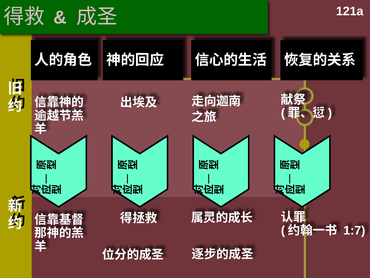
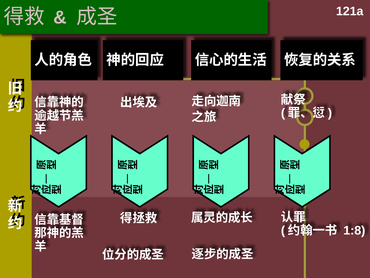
1:7: 1:7 -> 1:8 (354, 230)
